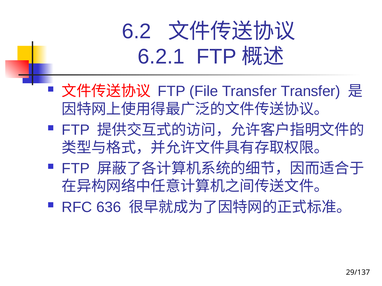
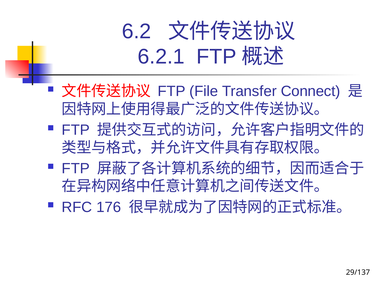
Transfer Transfer: Transfer -> Connect (311, 92)
636: 636 -> 176 (109, 207)
